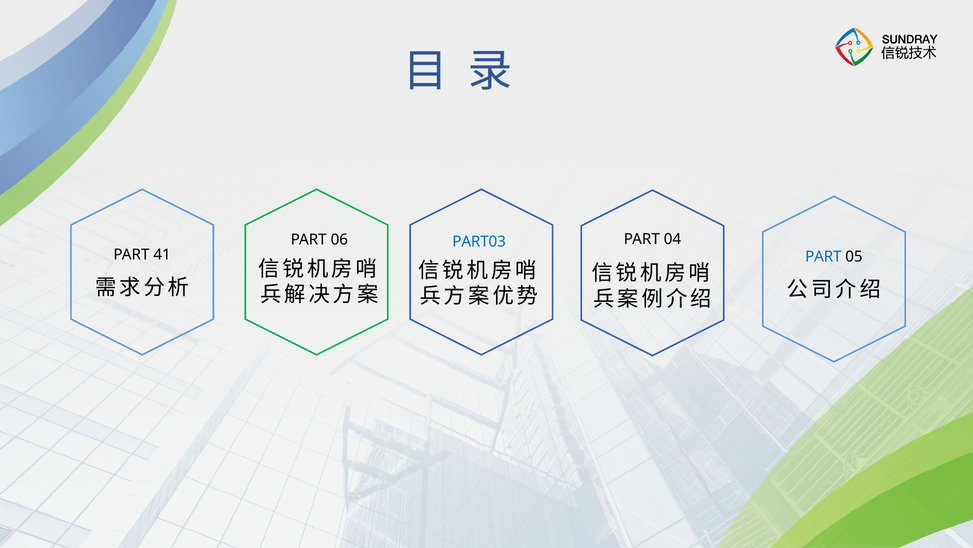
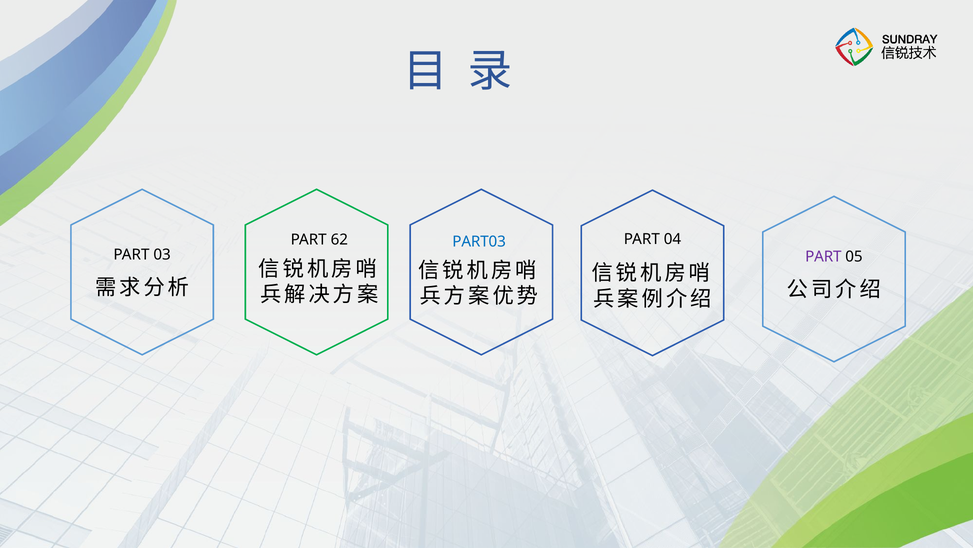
06: 06 -> 62 (339, 239)
41: 41 -> 03 (162, 254)
PART colour: blue -> purple (823, 256)
